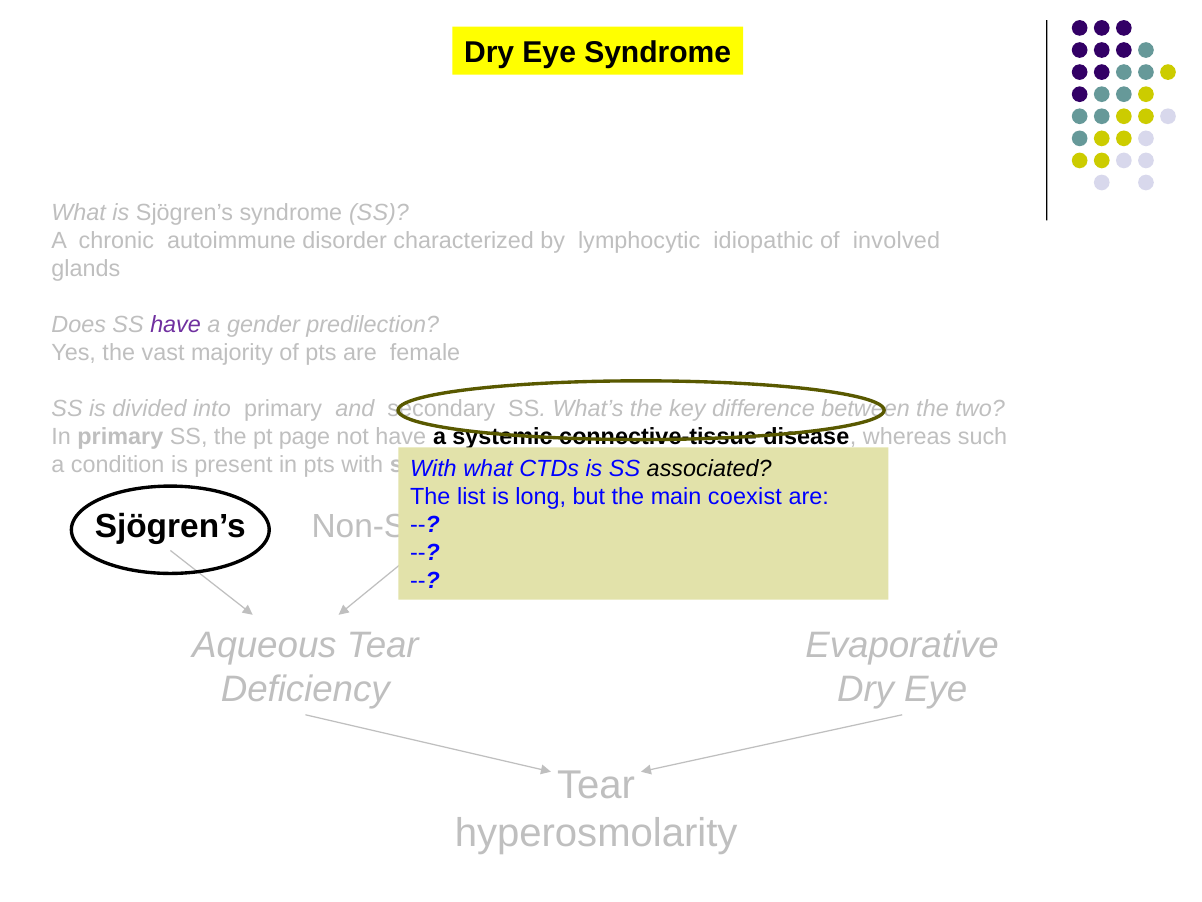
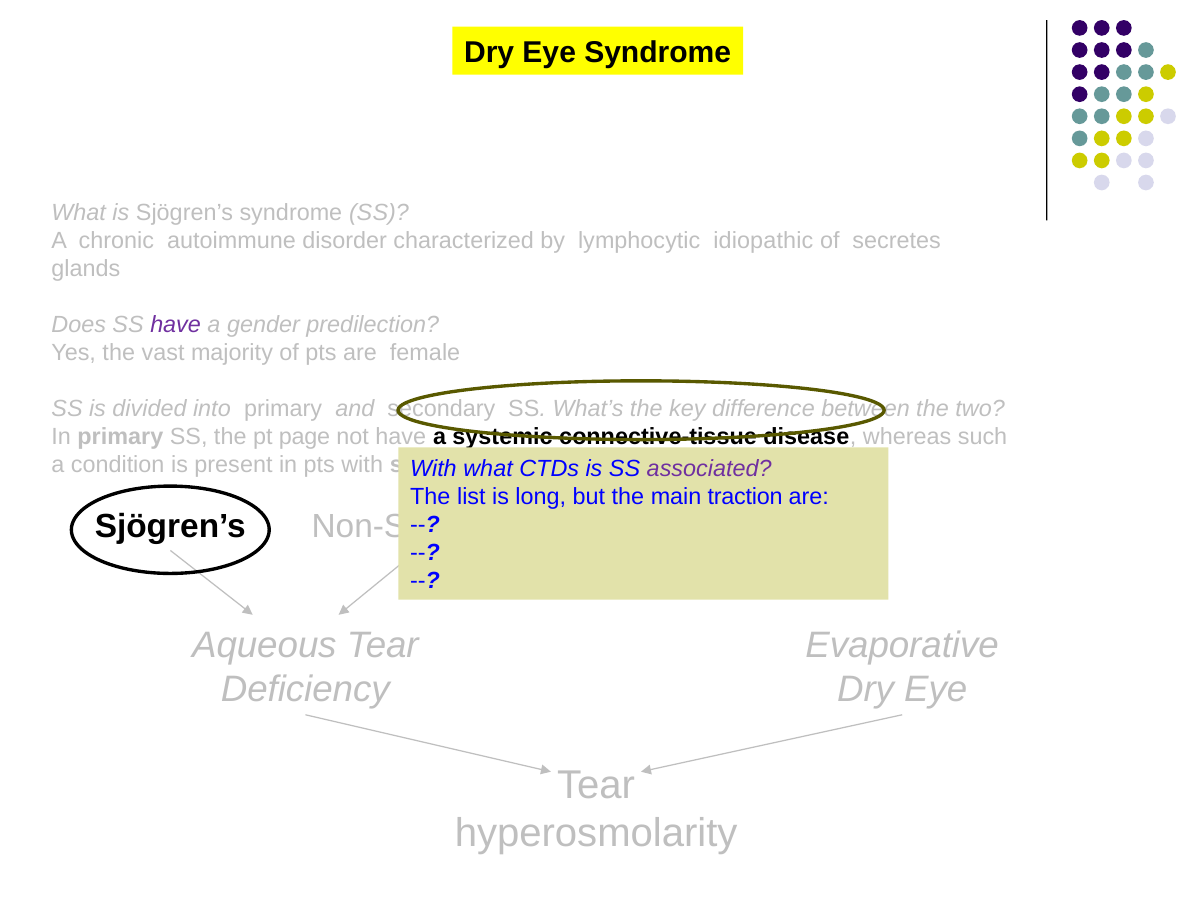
involved: involved -> secretes (897, 240)
associated colour: black -> purple (709, 469)
coexist: coexist -> traction (745, 497)
